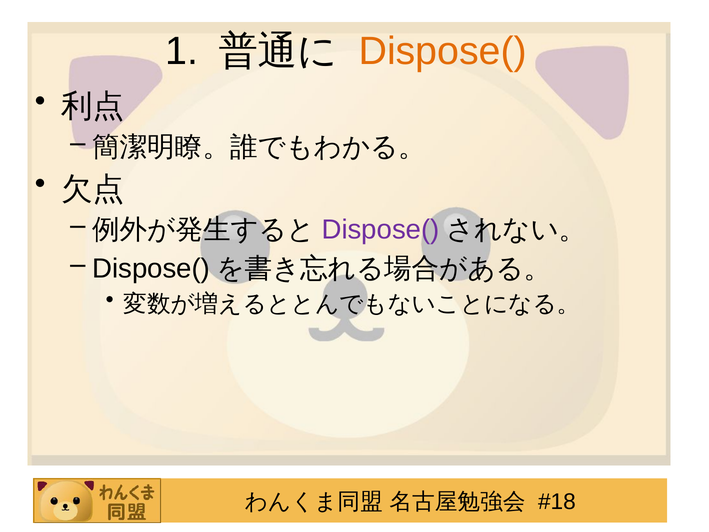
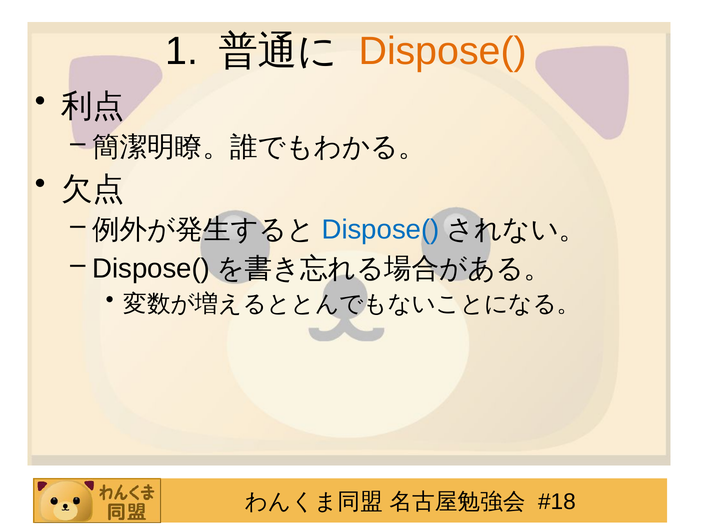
Dispose( colour: purple -> blue (381, 230)
